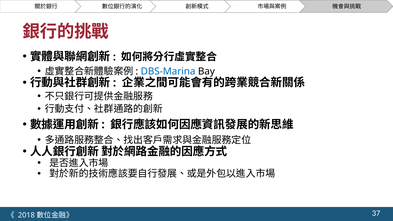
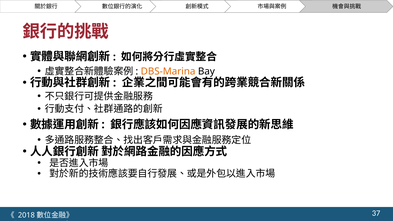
DBS-Marina colour: blue -> orange (168, 71)
